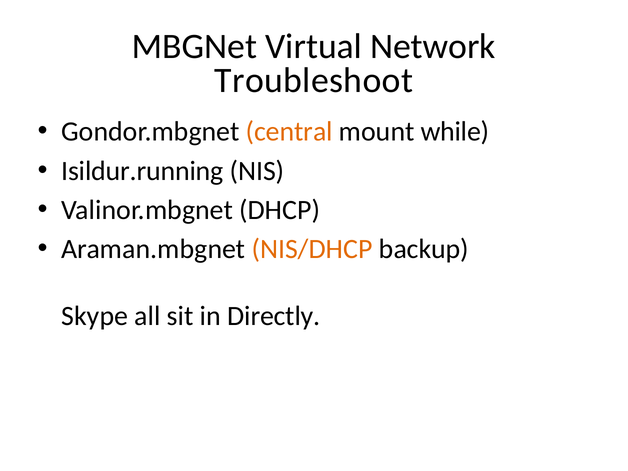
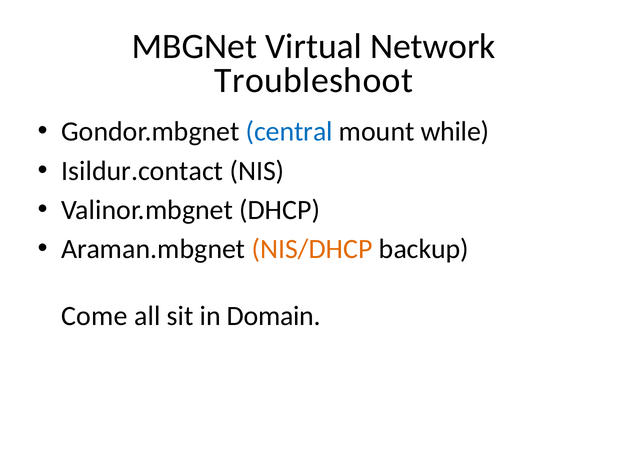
central colour: orange -> blue (289, 132)
Isildur.running: Isildur.running -> Isildur.contact (142, 171)
Skype: Skype -> Come (95, 316)
Directly: Directly -> Domain (274, 316)
